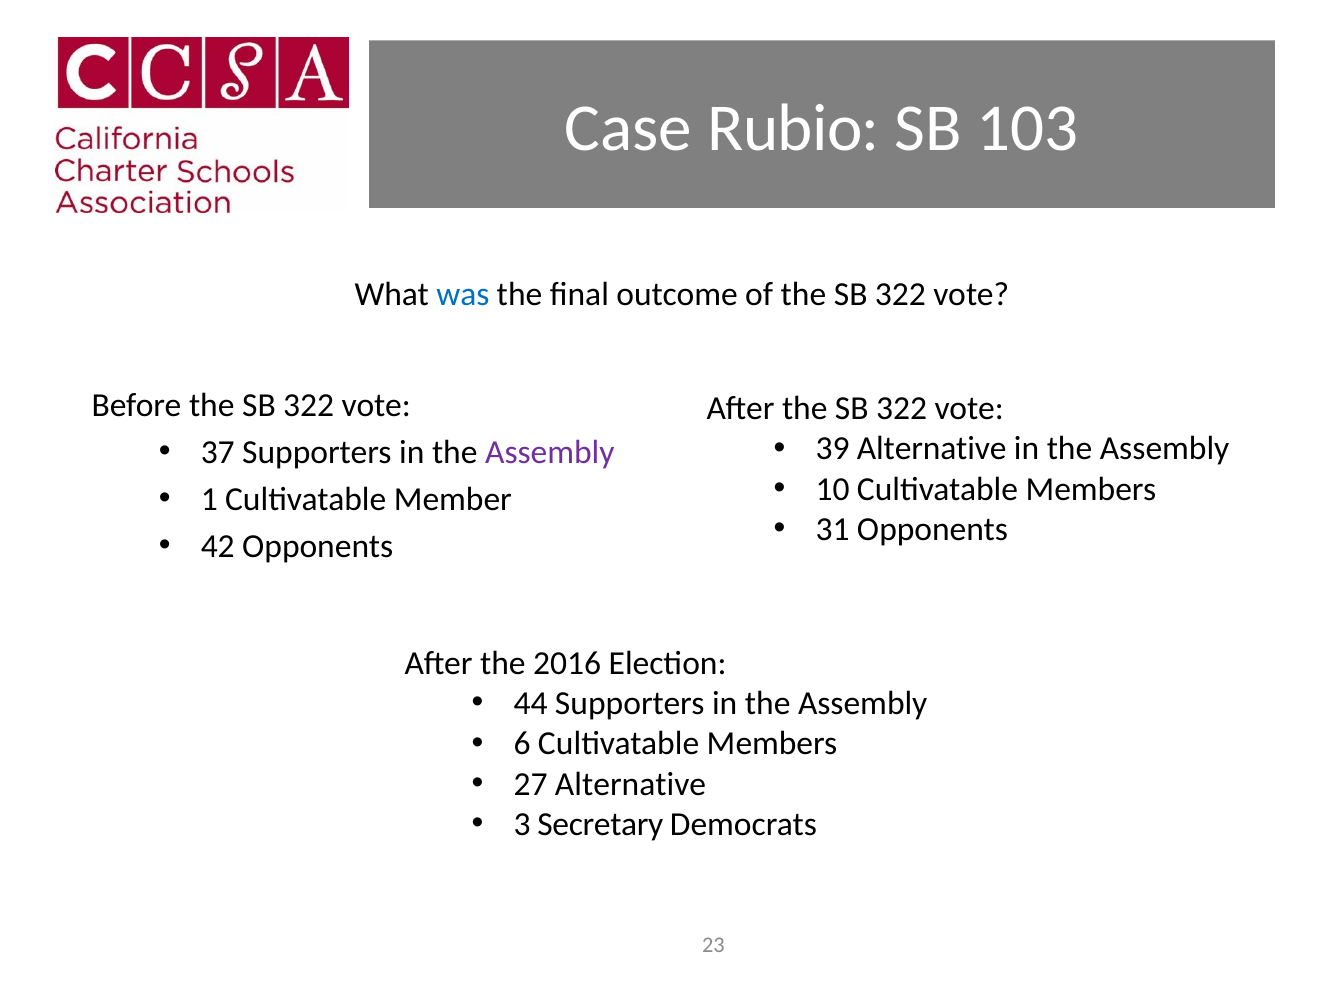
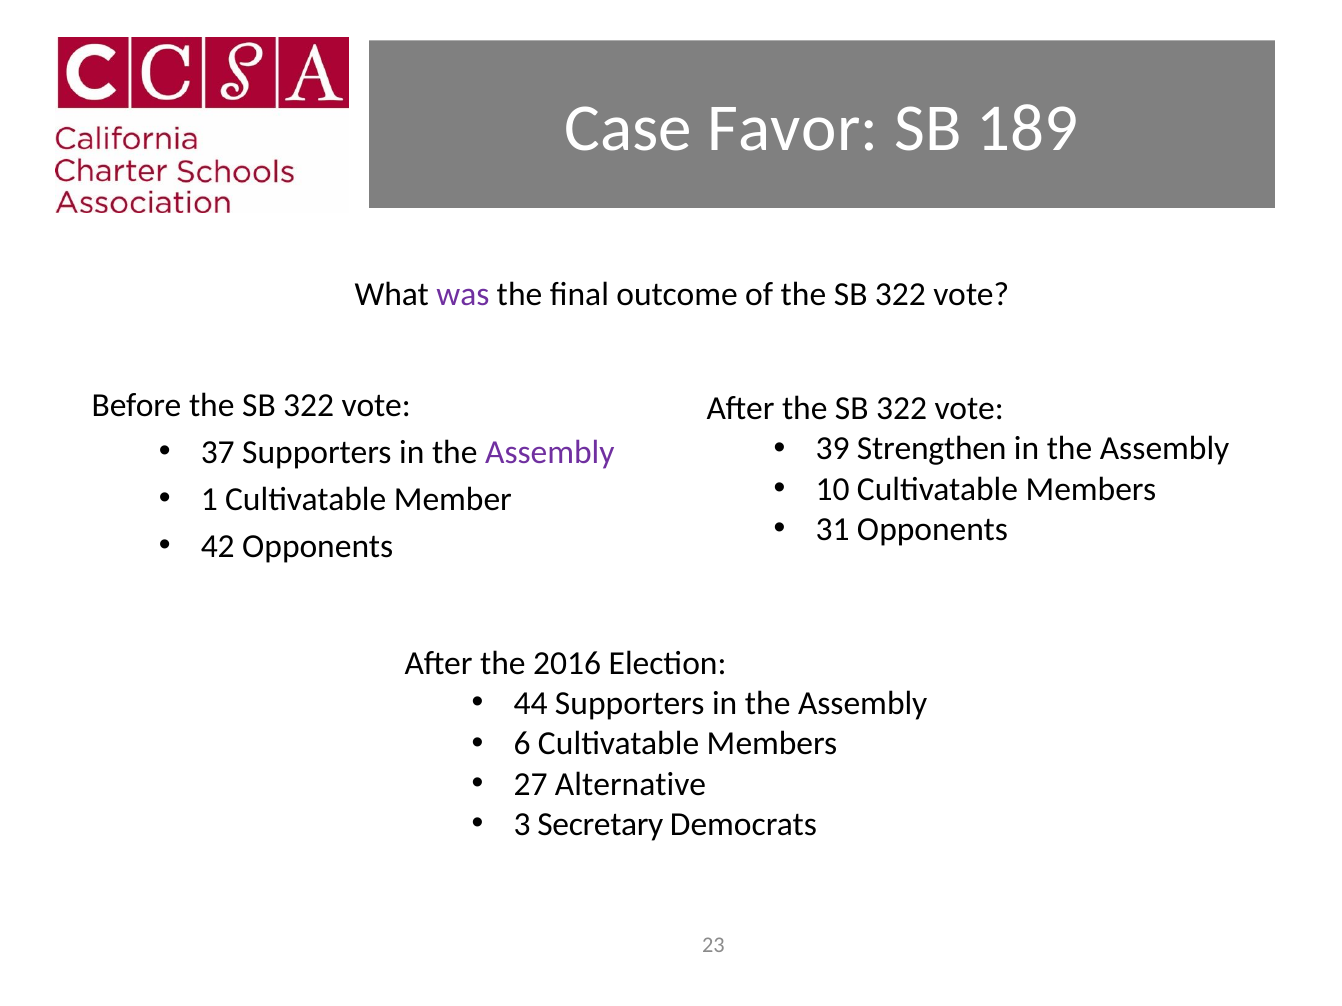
Rubio: Rubio -> Favor (793, 129)
103: 103 -> 189 (1028, 129)
was colour: blue -> purple (463, 294)
39 Alternative: Alternative -> Strengthen (932, 449)
